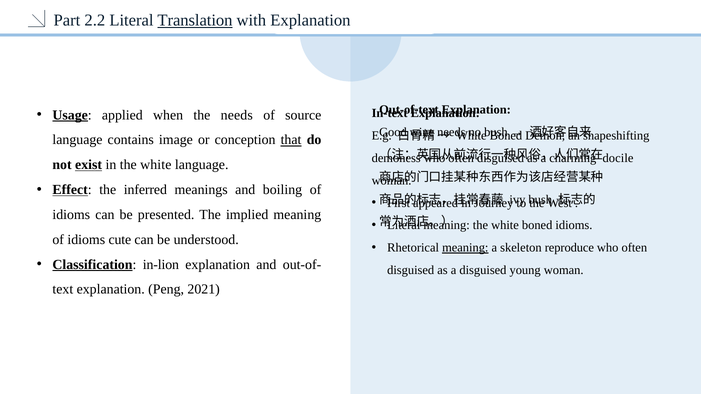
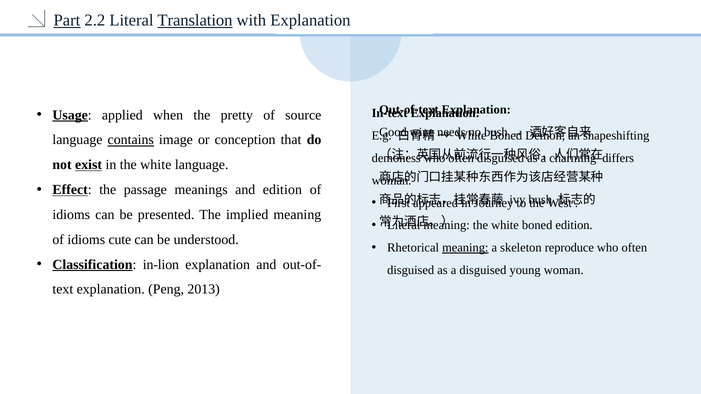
Part underline: none -> present (67, 20)
the needs: needs -> pretty (237, 115)
contains underline: none -> present (131, 140)
that underline: present -> none (291, 140)
docile: docile -> differs (618, 158)
inferred: inferred -> passage (145, 190)
and boiling: boiling -> edition (282, 190)
boned idioms: idioms -> edition (574, 226)
2021: 2021 -> 2013 (204, 290)
